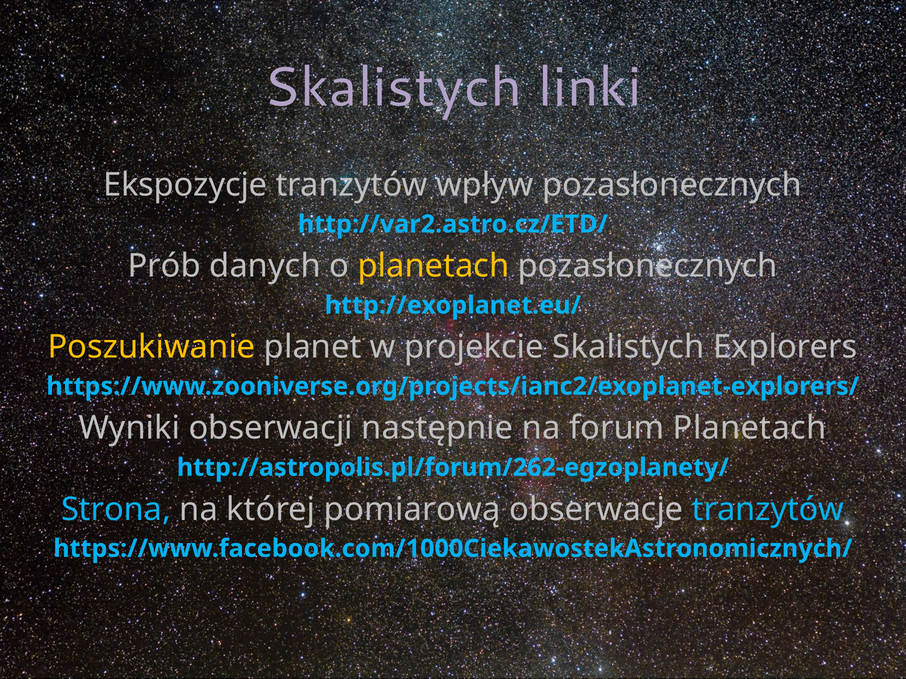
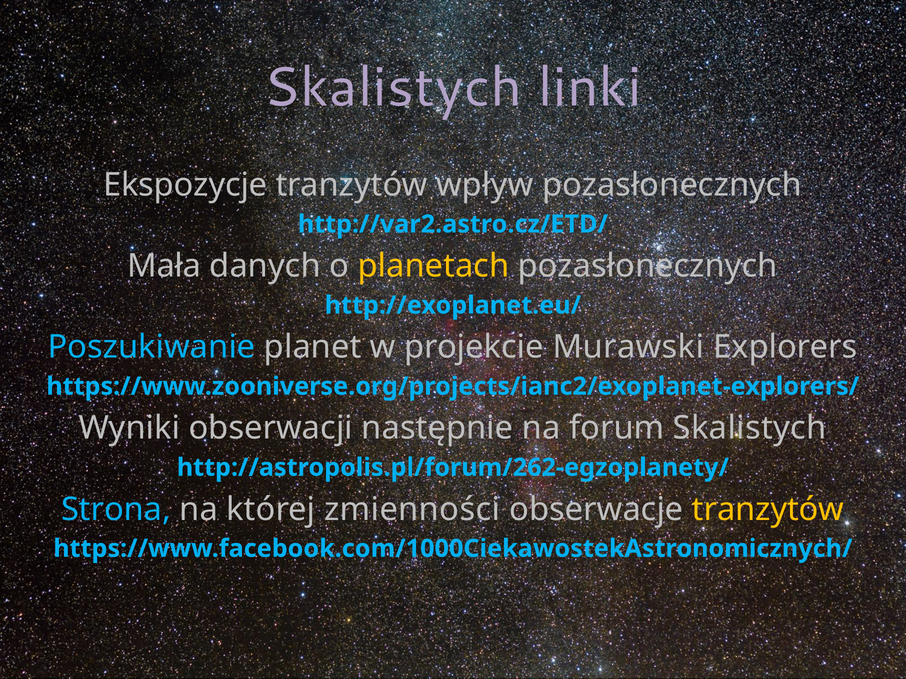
Prób: Prób -> Mała (164, 266)
Poszukiwanie colour: yellow -> light blue (151, 347)
projekcie Skalistych: Skalistych -> Murawski (628, 347)
forum Planetach: Planetach -> Skalistych (750, 429)
pomiarową: pomiarową -> zmienności (412, 510)
tranzytów colour: light blue -> yellow (768, 510)
